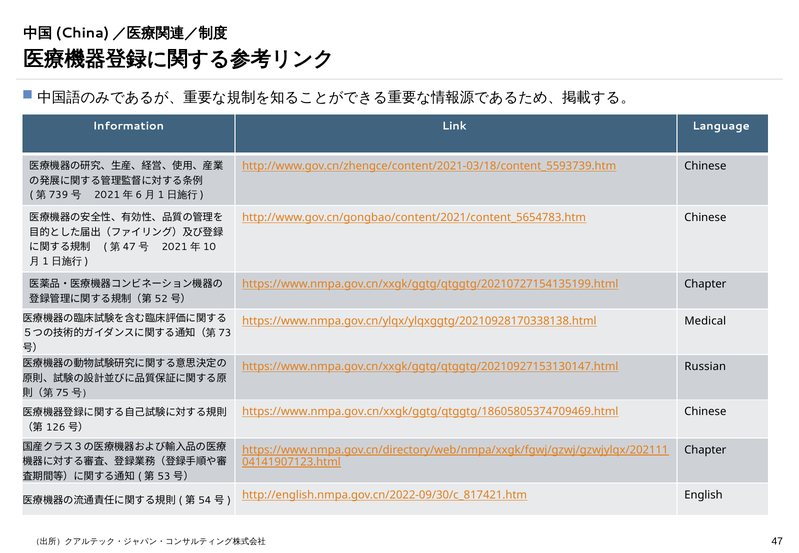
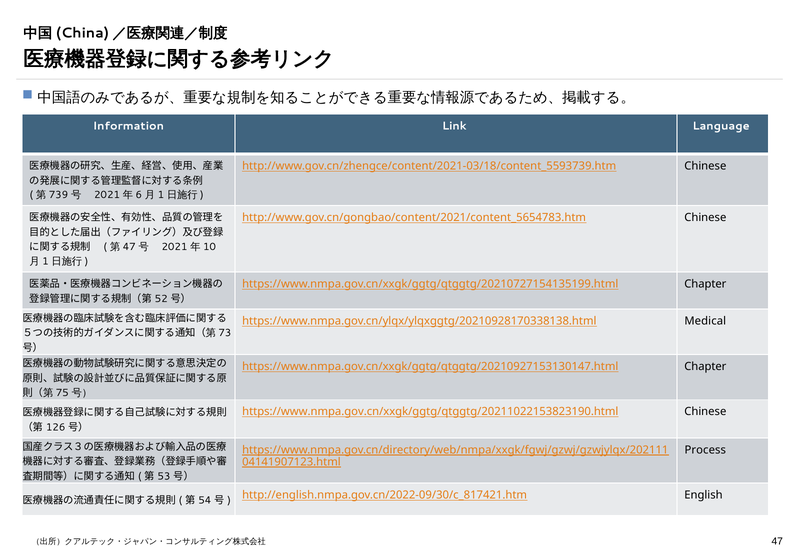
https://www.nmpa.gov.cn/xxgk/ggtg/qtggtg/20210927153130147.html Russian: Russian -> Chapter (705, 367)
https://www.nmpa.gov.cn/xxgk/ggtg/qtggtg/18605805374709469.html: https://www.nmpa.gov.cn/xxgk/ggtg/qtggtg/18605805374709469.html -> https://www.nmpa.gov.cn/xxgk/ggtg/qtggtg/20211022153823190.html (430, 412)
Chapter: Chapter -> Process (705, 450)
